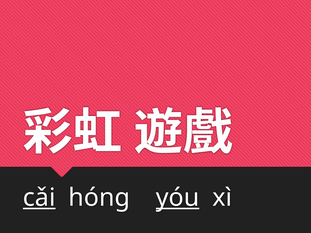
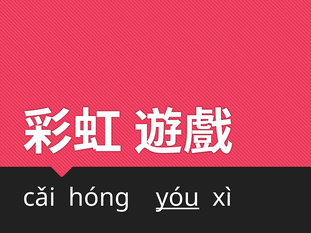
cǎi underline: present -> none (39, 198)
